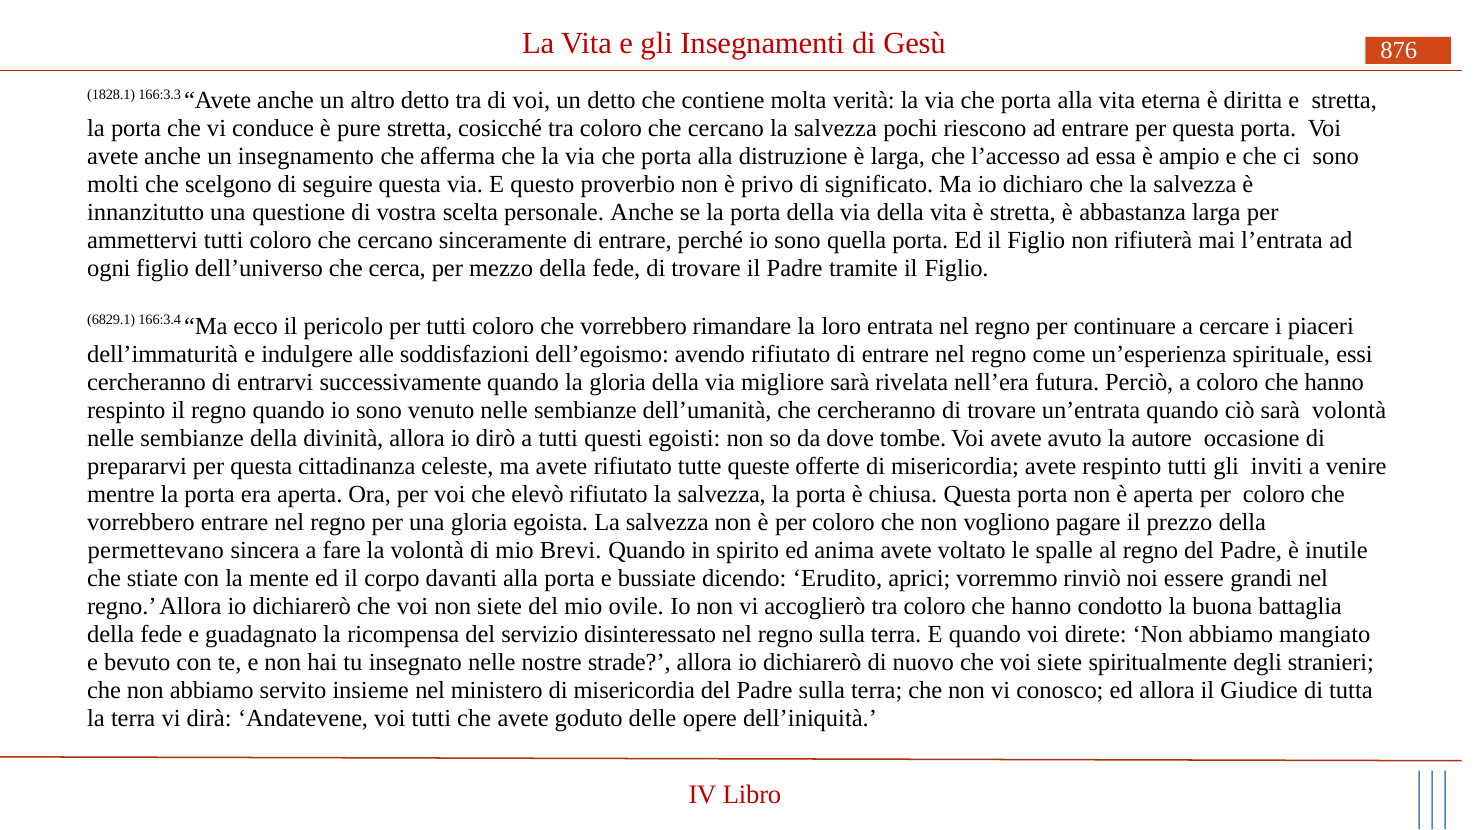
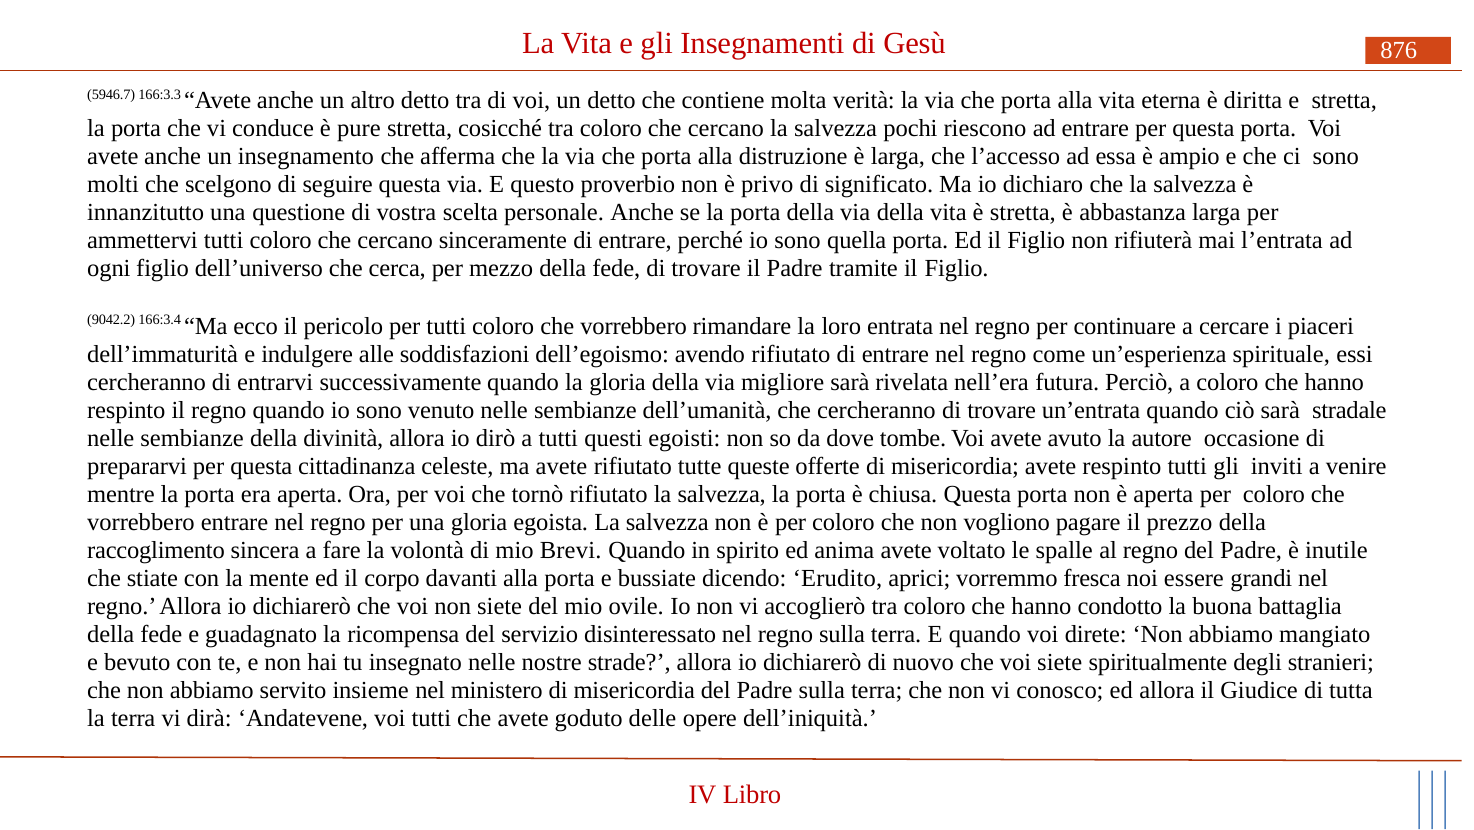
1828.1: 1828.1 -> 5946.7 (111, 94)
6829.1: 6829.1 -> 9042.2 (111, 320)
sarà volontà: volontà -> stradale (1349, 410)
elevò: elevò -> tornò (537, 494)
permettevano: permettevano -> raccoglimento (156, 550)
rinviò: rinviò -> fresca (1092, 578)
